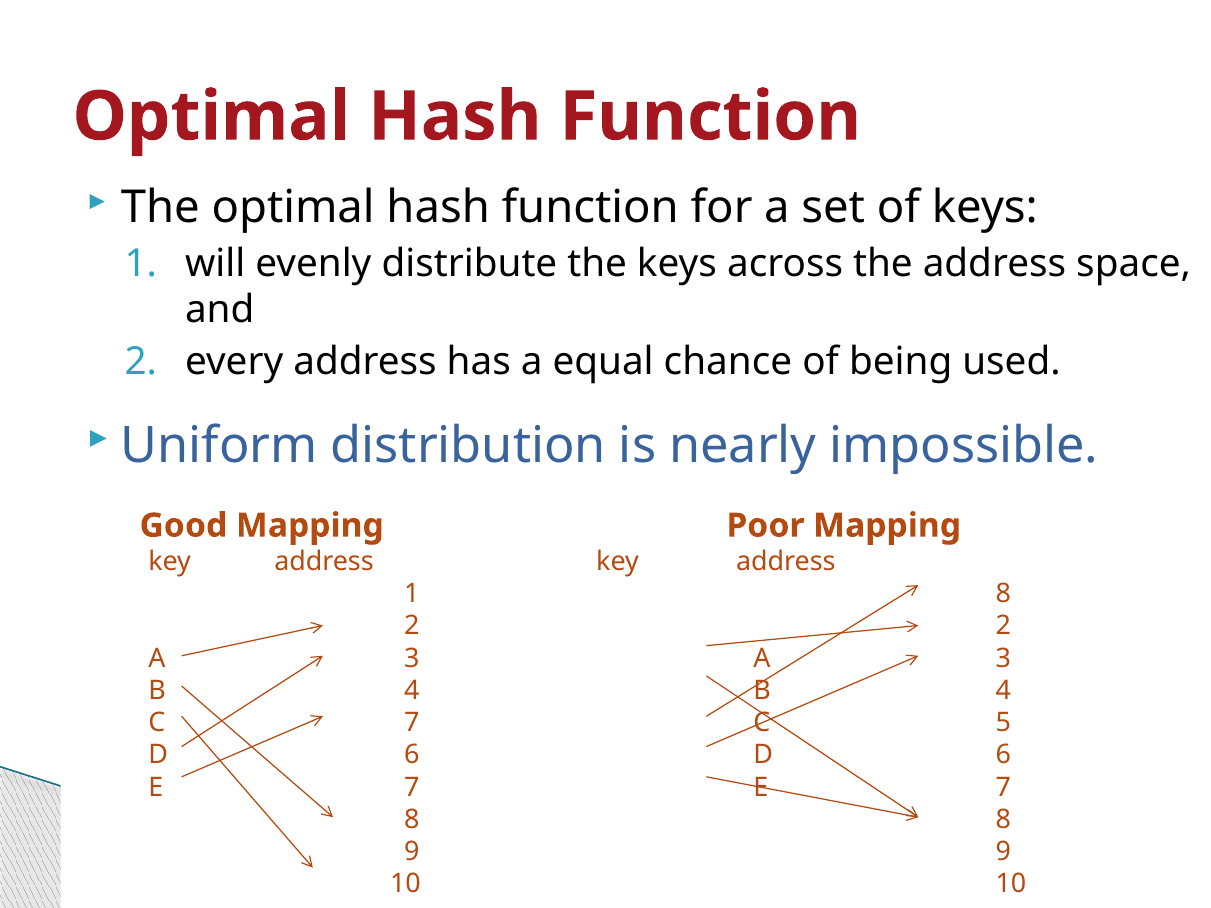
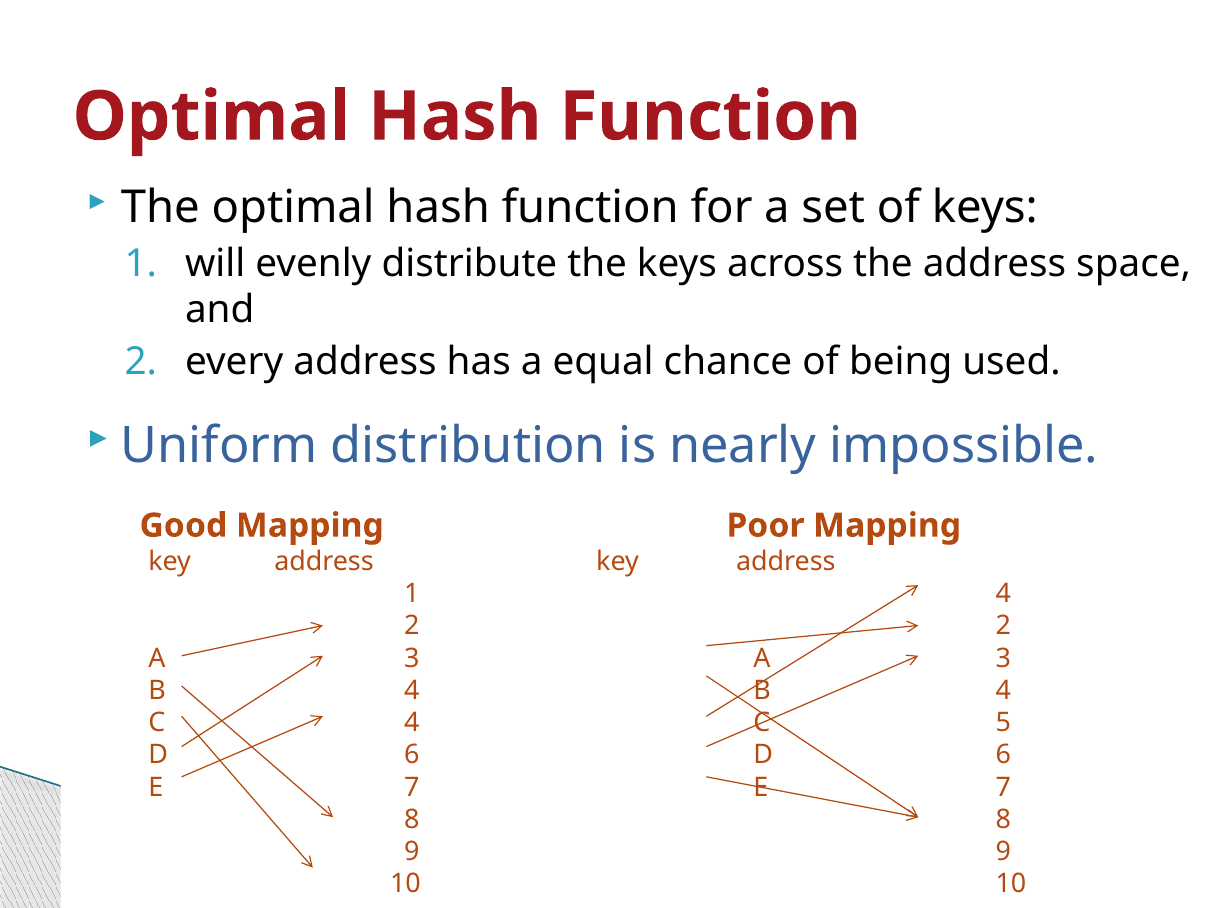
1 8: 8 -> 4 (1003, 594)
C 7: 7 -> 4 (412, 723)
